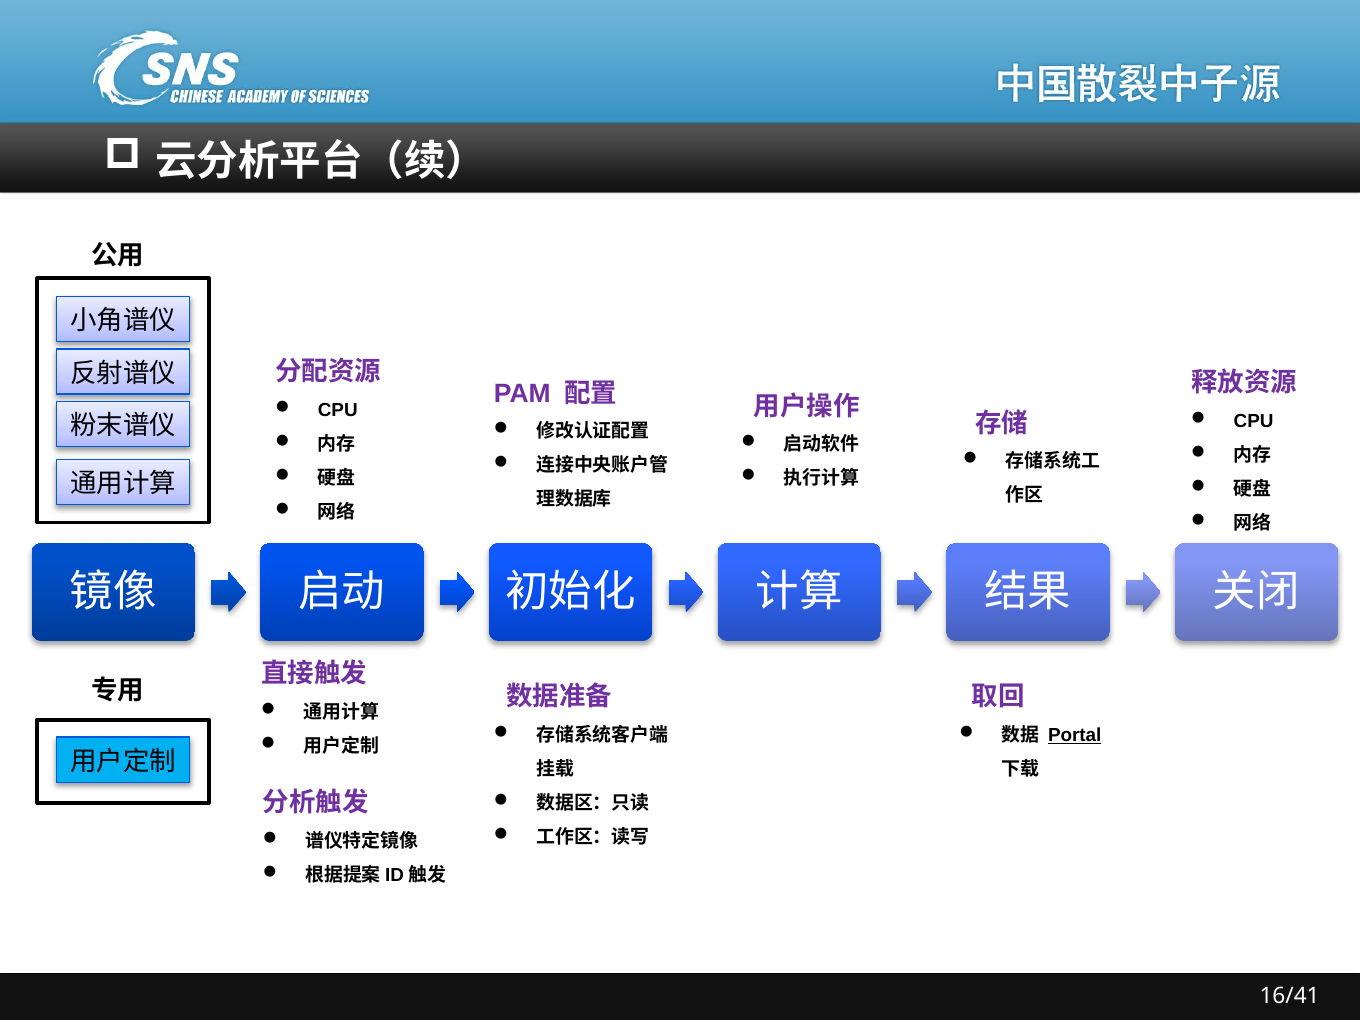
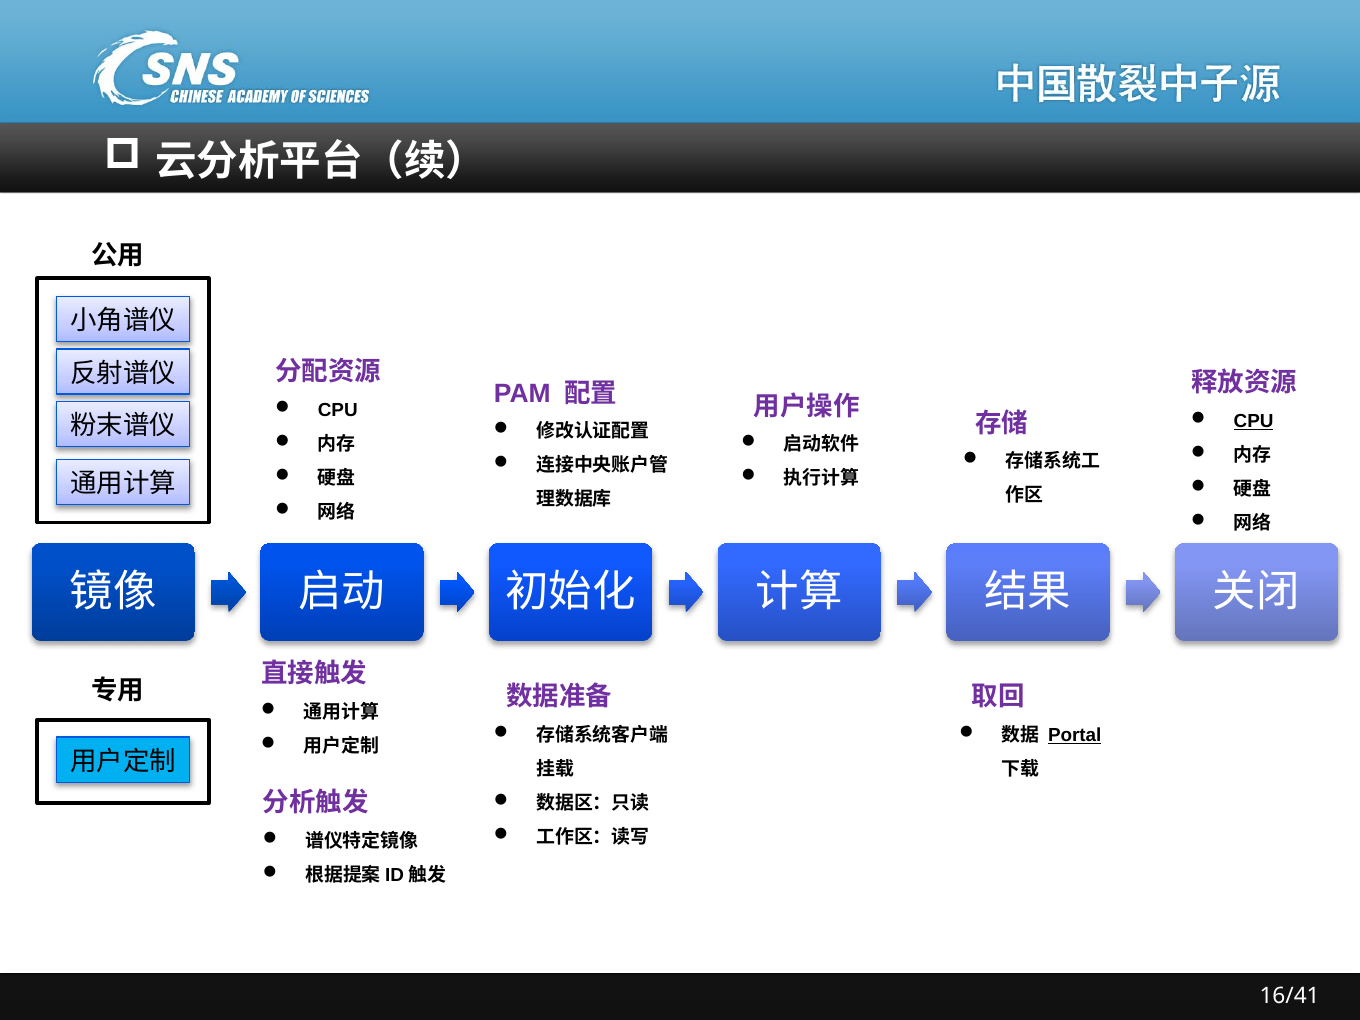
CPU underline: none -> present (1254, 421)
